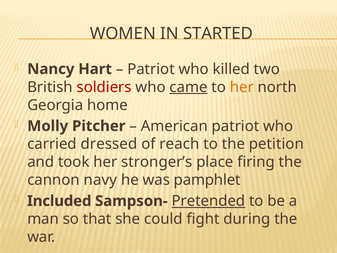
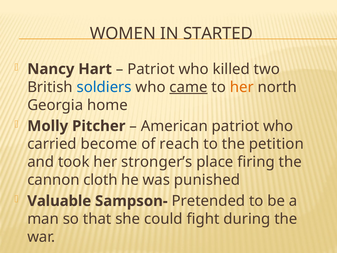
soldiers colour: red -> blue (104, 87)
dressed: dressed -> become (109, 144)
navy: navy -> cloth (100, 180)
pamphlet: pamphlet -> punished (207, 180)
Included: Included -> Valuable (59, 201)
Pretended underline: present -> none (208, 201)
